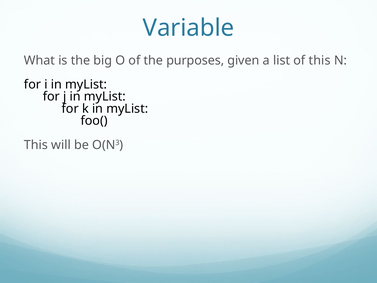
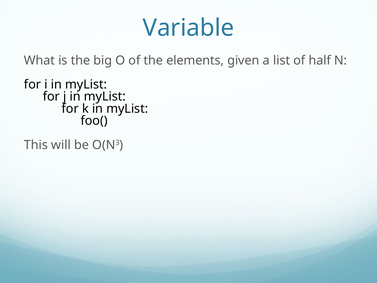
purposes: purposes -> elements (195, 60)
of this: this -> half (320, 60)
